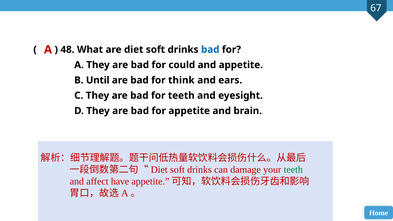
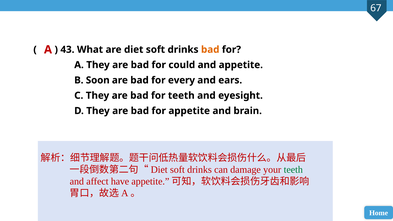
48: 48 -> 43 (67, 50)
bad colour: blue -> orange (210, 50)
Until: Until -> Soon (98, 80)
think: think -> every (181, 80)
